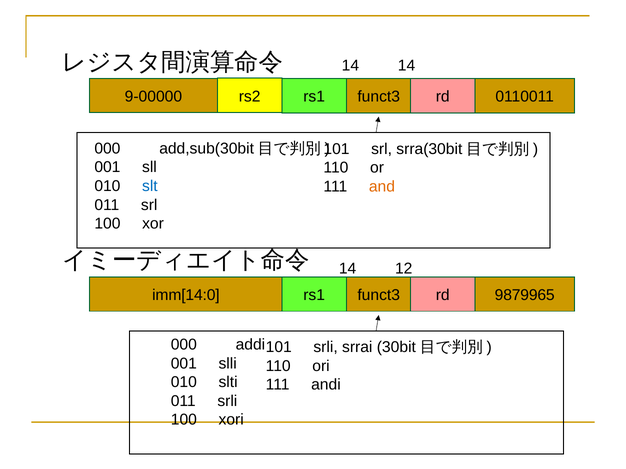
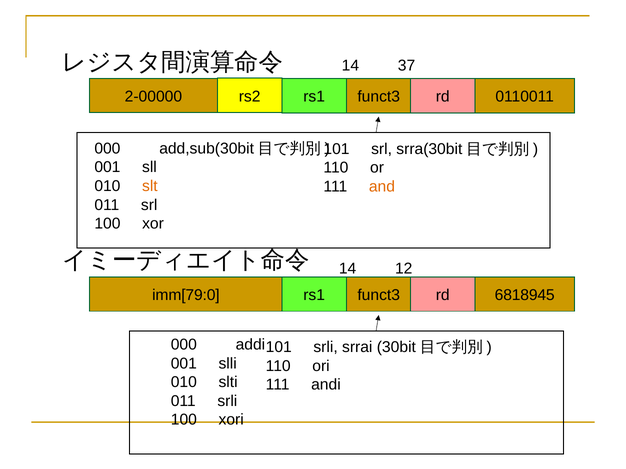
14 14: 14 -> 37 (407, 66)
9-00000: 9-00000 -> 2-00000 (153, 97)
slt colour: blue -> orange (150, 186)
imm[14:0: imm[14:0 -> imm[79:0 (186, 296)
9879965: 9879965 -> 6818945 (525, 296)
